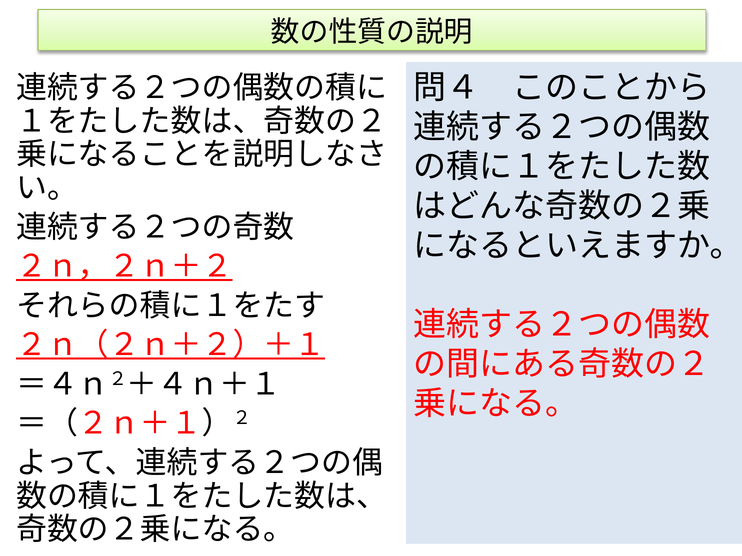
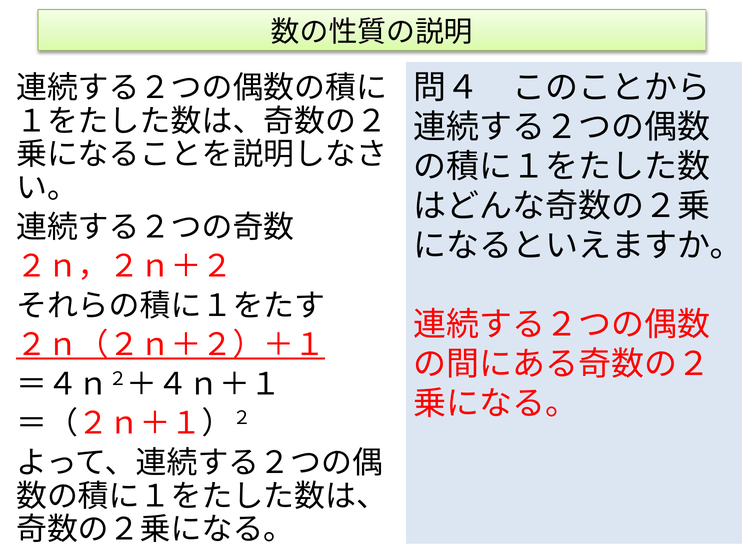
２ｎ，２ｎ＋２ underline: present -> none (124, 267)
